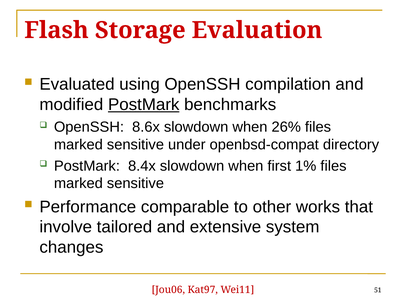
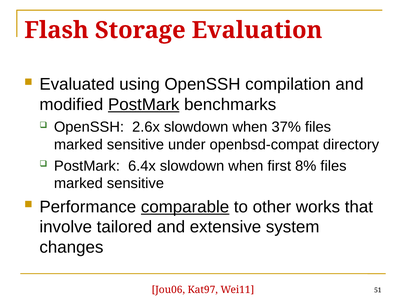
8.6x: 8.6x -> 2.6x (146, 127)
26%: 26% -> 37% (286, 127)
8.4x: 8.4x -> 6.4x (142, 166)
1%: 1% -> 8% (306, 166)
comparable underline: none -> present (185, 207)
